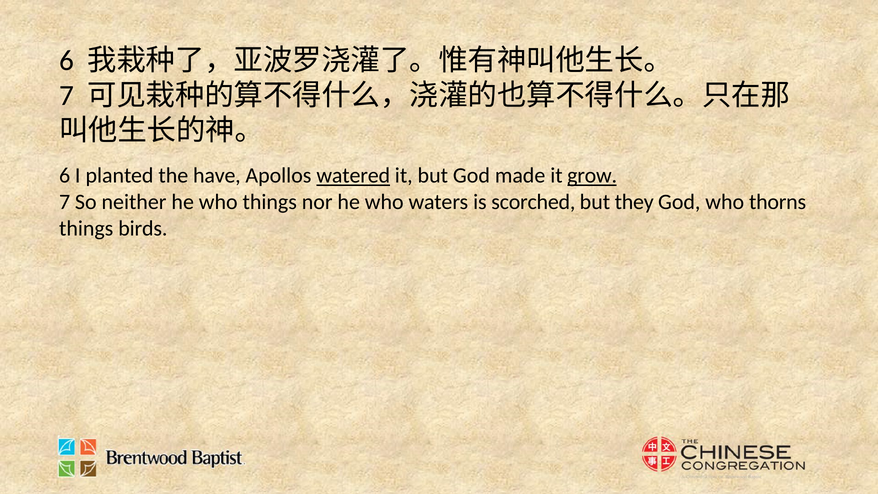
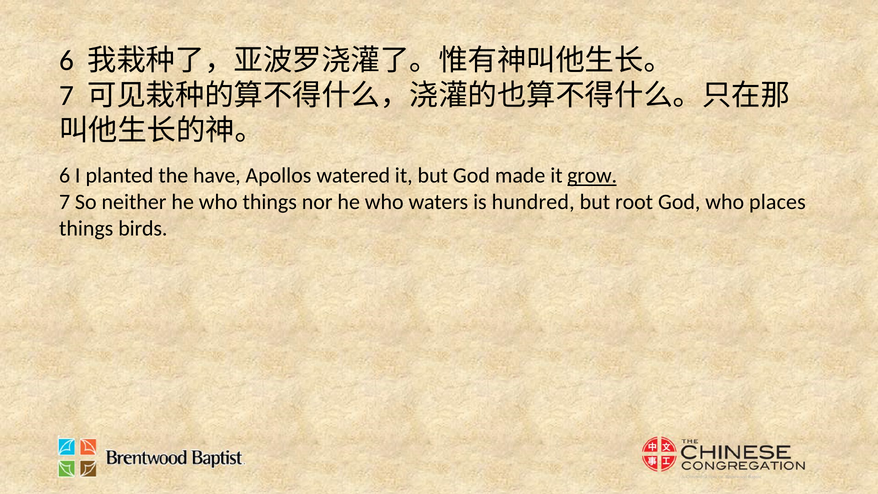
watered underline: present -> none (353, 176)
scorched: scorched -> hundred (533, 202)
they: they -> root (634, 202)
thorns: thorns -> places (777, 202)
